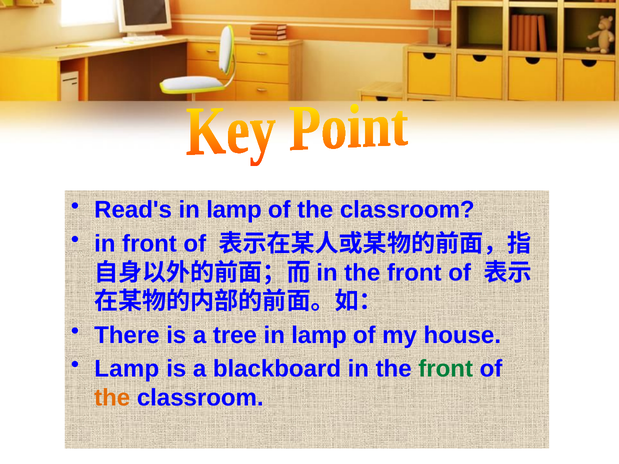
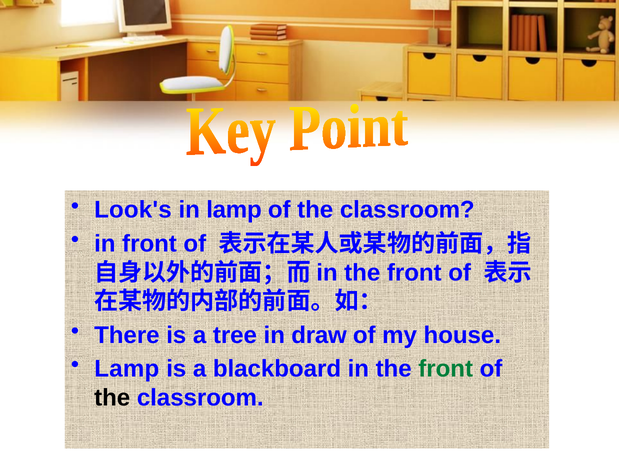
Read's: Read's -> Look's (133, 210)
tree in lamp: lamp -> draw (319, 335)
the colour: orange -> black (112, 398)
